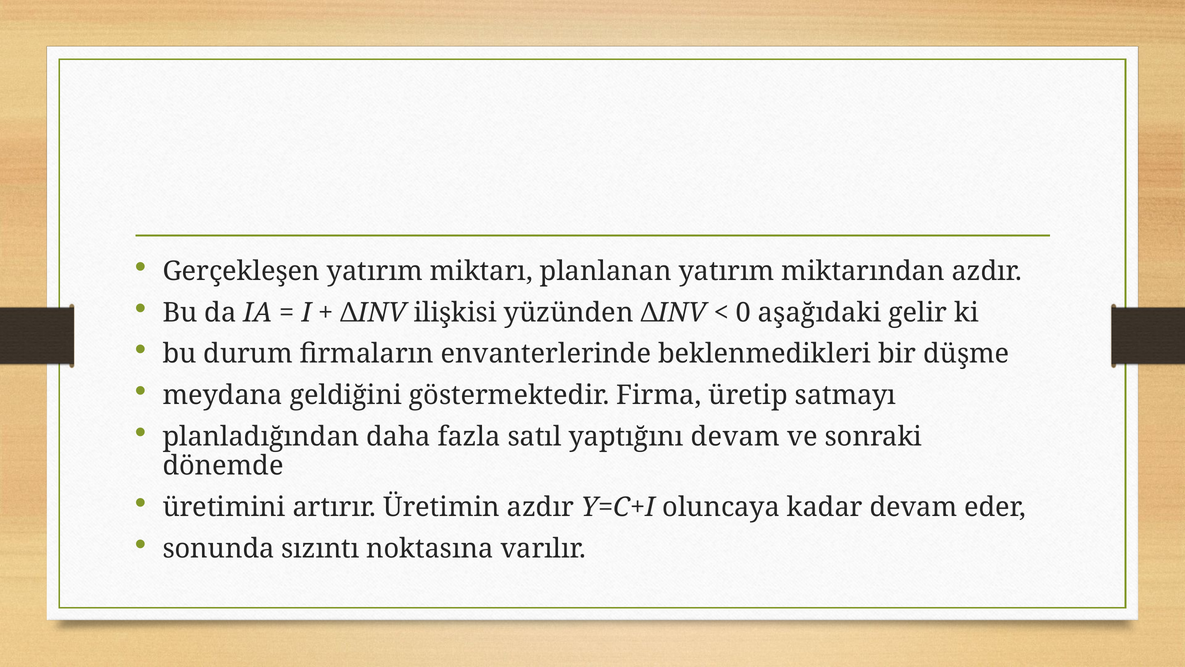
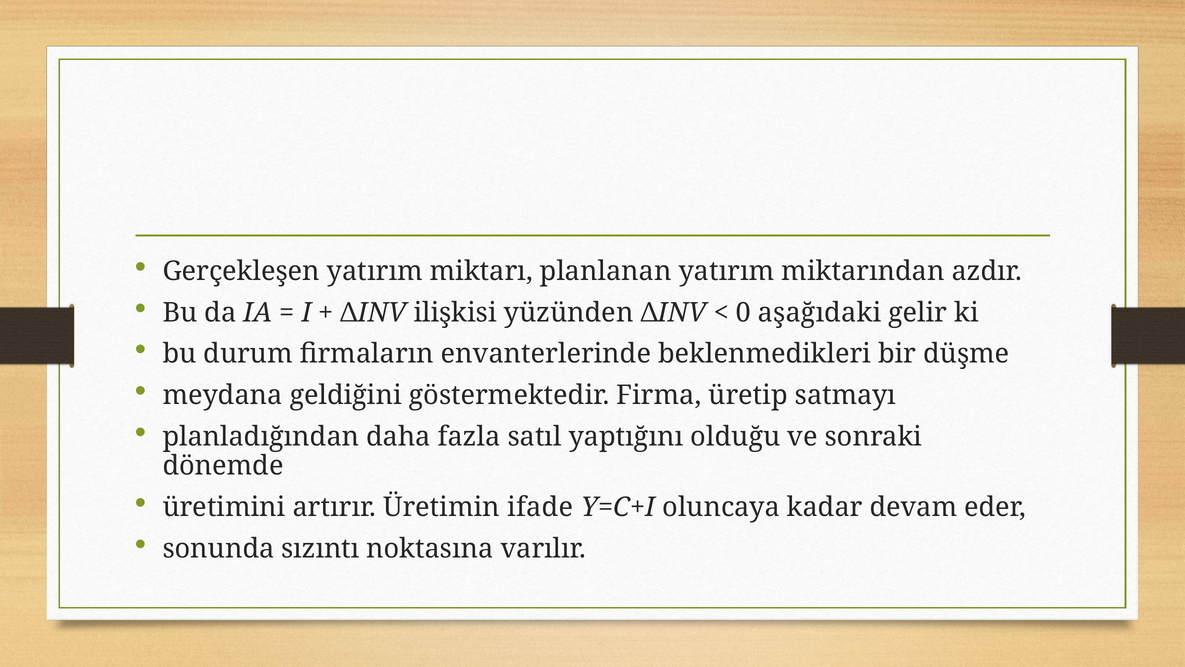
yaptığını devam: devam -> olduğu (735, 436)
Üretimin azdır: azdır -> ifade (540, 507)
